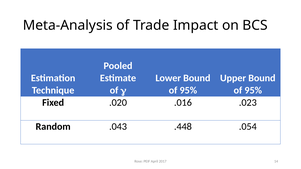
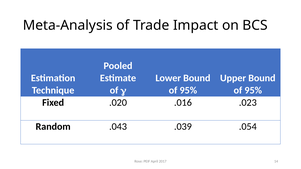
.448: .448 -> .039 (183, 127)
